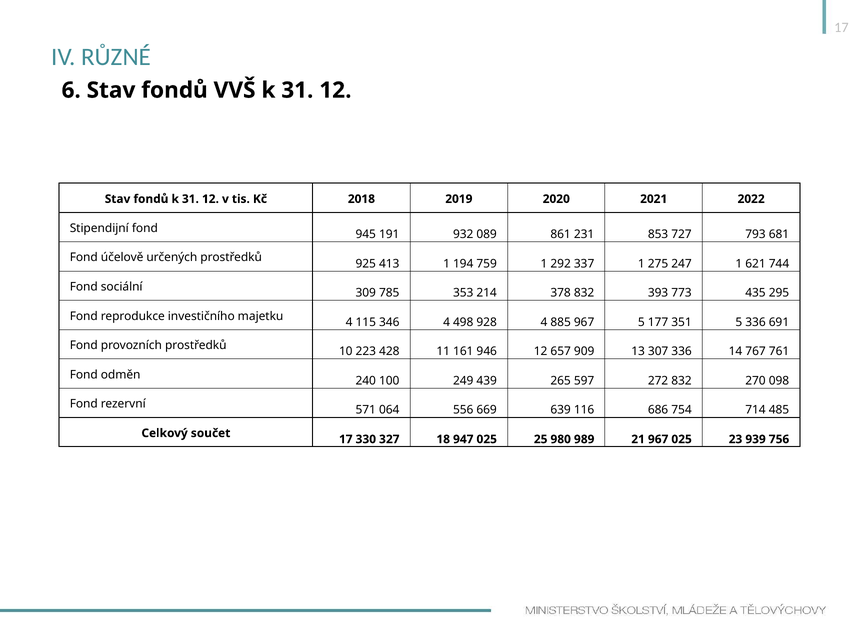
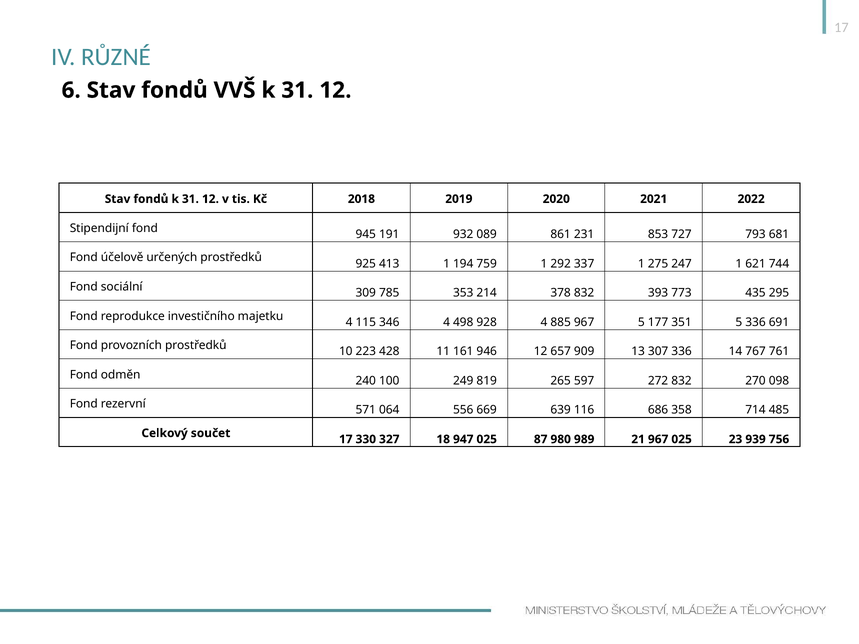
439: 439 -> 819 (487, 381)
754: 754 -> 358 (682, 410)
25: 25 -> 87 (541, 439)
